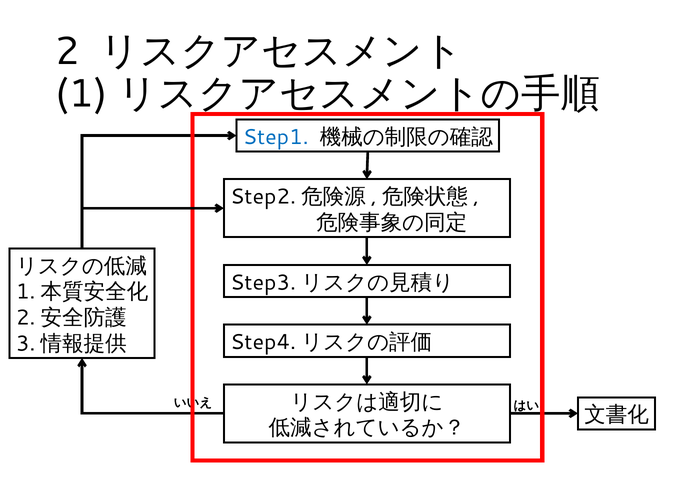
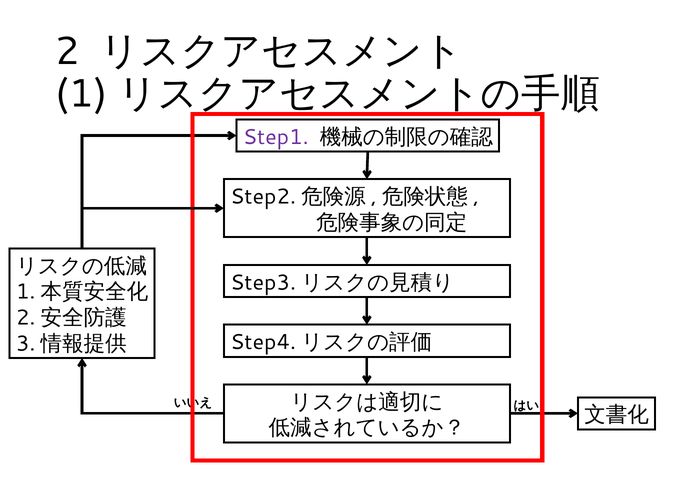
Step1 colour: blue -> purple (276, 137)
